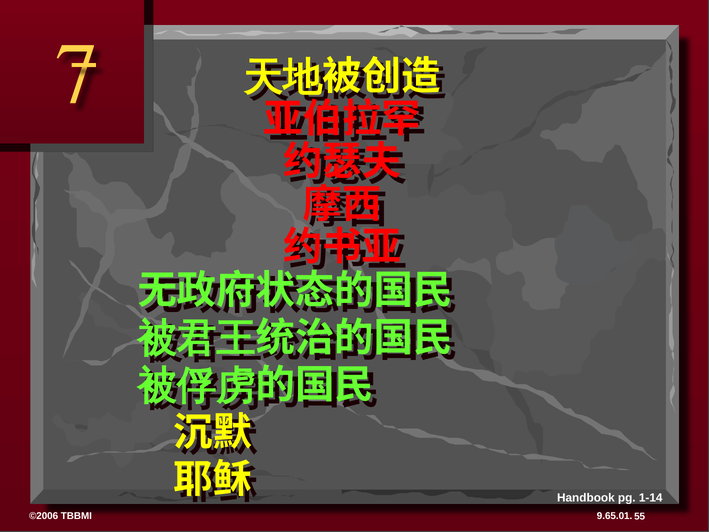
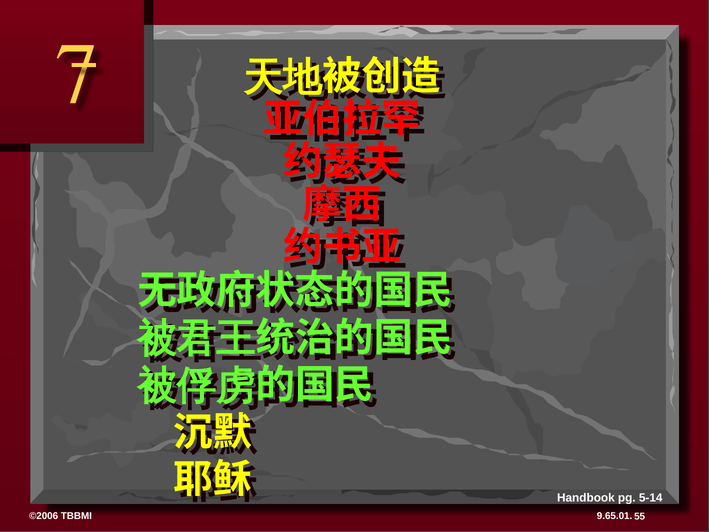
1-14: 1-14 -> 5-14 (651, 498)
